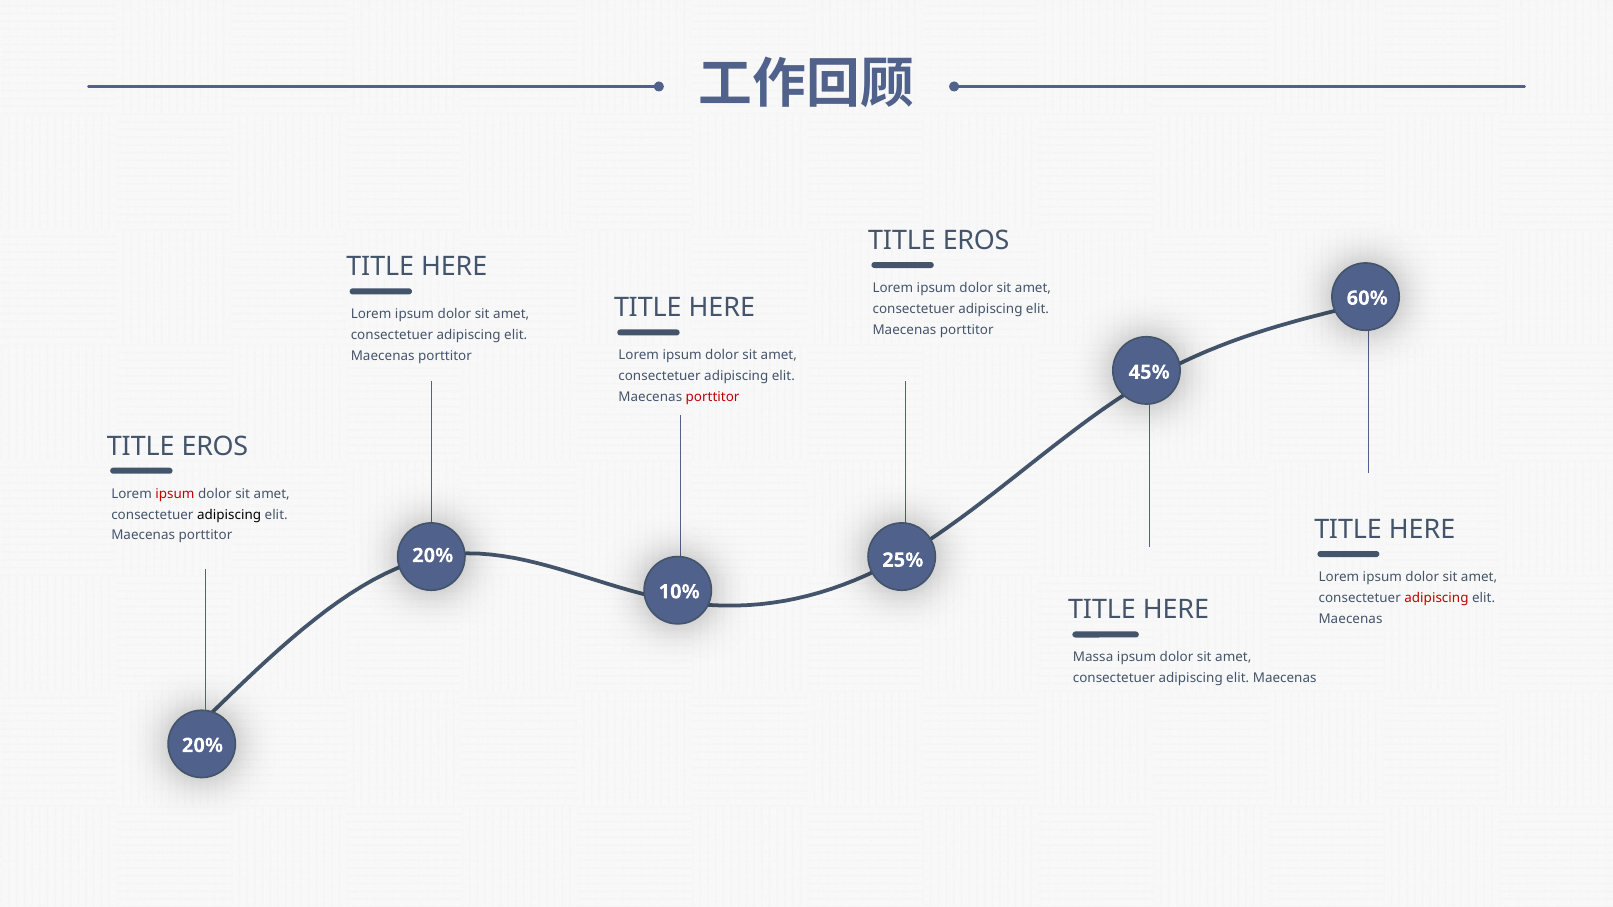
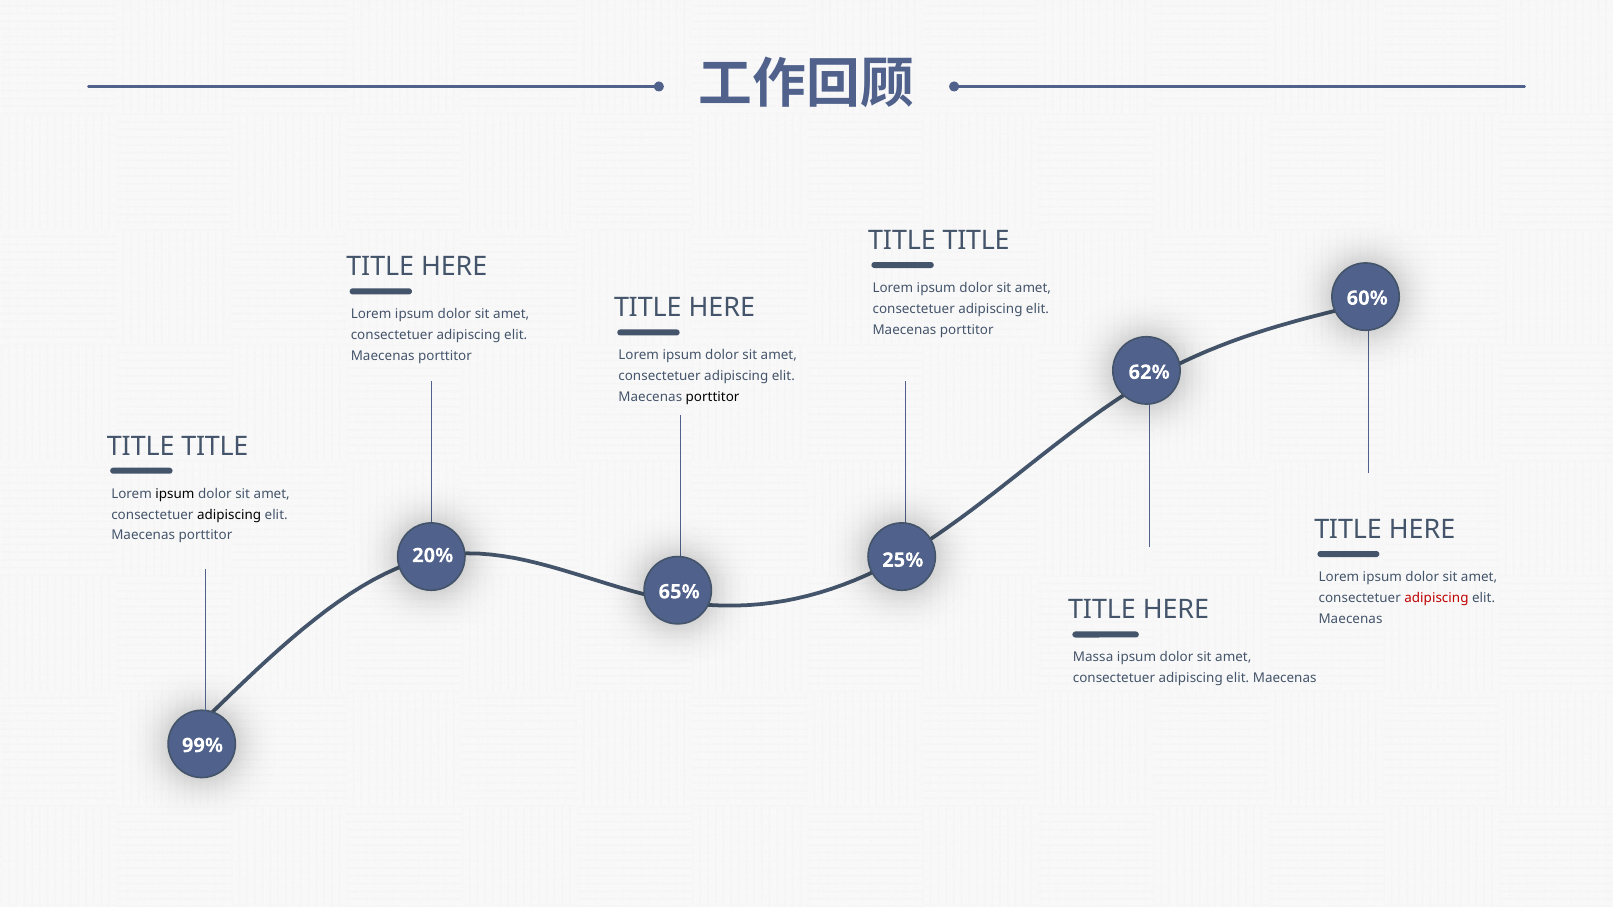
EROS: EROS -> TITLE (976, 241)
45%: 45% -> 62% (1149, 372)
porttitor colour: red -> black (713, 397)
EROS: EROS -> TITLE (215, 447)
ipsum colour: red -> black (175, 494)
10%: 10% -> 65% (679, 592)
20%: 20% -> 99% (202, 746)
